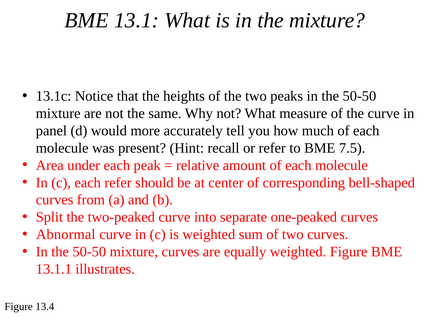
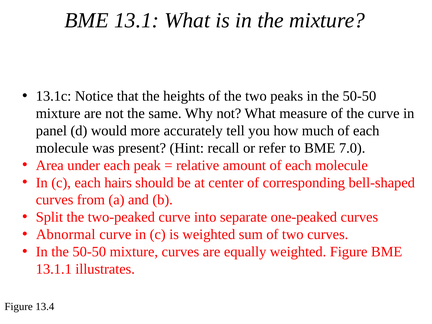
7.5: 7.5 -> 7.0 (352, 148)
each refer: refer -> hairs (118, 183)
